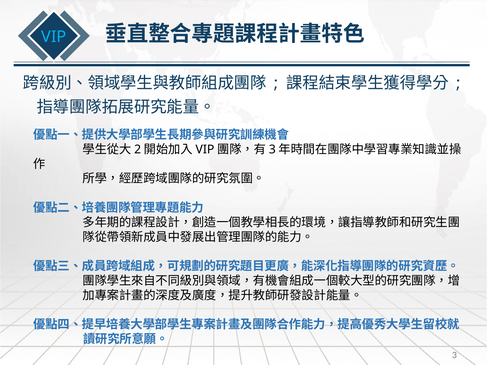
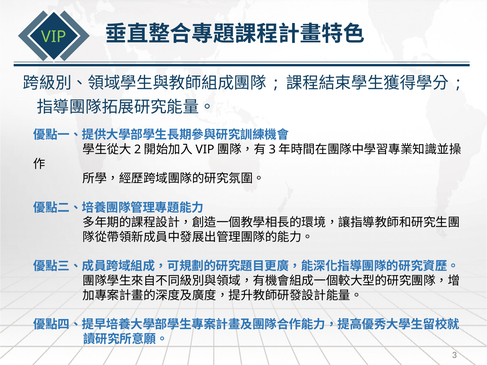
VIP colour: light blue -> light green (54, 37)
